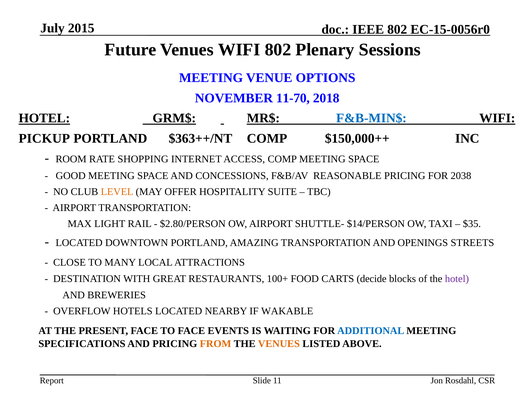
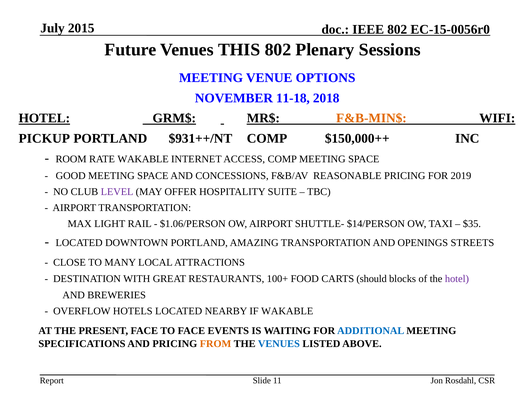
Venues WIFI: WIFI -> THIS (239, 50)
11-70: 11-70 -> 11-18 (293, 98)
F&B-MIN$ colour: blue -> orange (371, 118)
$363++/NT: $363++/NT -> $931++/NT (200, 139)
RATE SHOPPING: SHOPPING -> WAKABLE (143, 159)
2038: 2038 -> 2019 (461, 176)
LEVEL colour: orange -> purple (117, 192)
$2.80/PERSON: $2.80/PERSON -> $1.06/PERSON (193, 224)
decide: decide -> should (372, 279)
VENUES colour: orange -> blue (279, 344)
